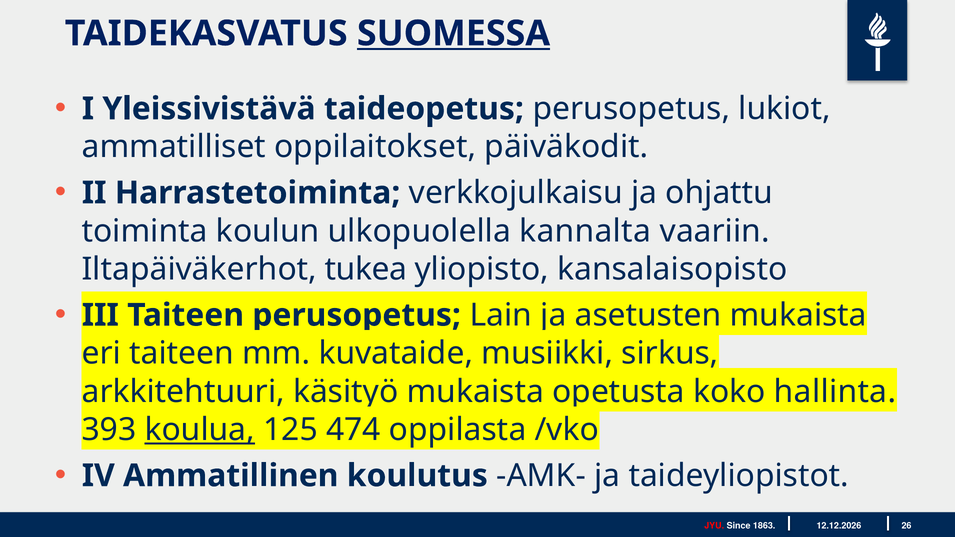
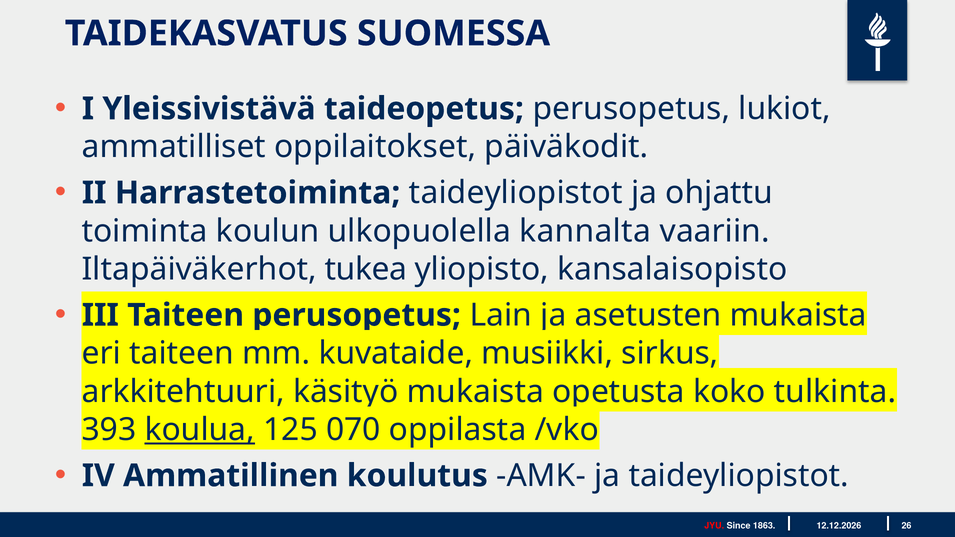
SUOMESSA underline: present -> none (454, 33)
Harrastetoiminta verkkojulkaisu: verkkojulkaisu -> taideyliopistot (516, 193)
hallinta: hallinta -> tulkinta (835, 392)
474: 474 -> 070 (353, 430)
